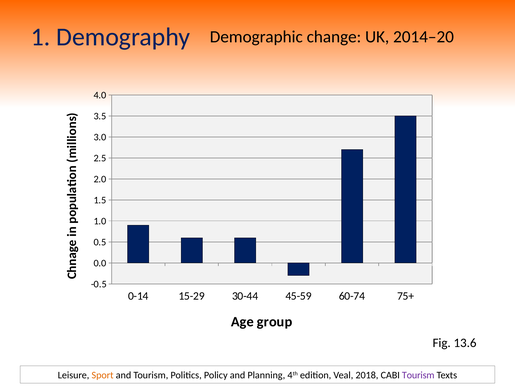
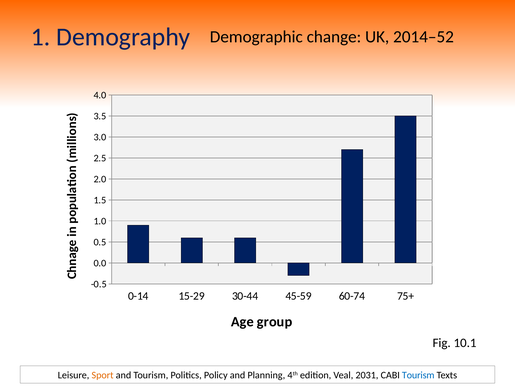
2014–20: 2014–20 -> 2014–52 (424, 37)
13.6: 13.6 -> 10.1 (465, 343)
2018: 2018 -> 2031 (367, 375)
Tourism colour: purple -> blue (418, 375)
